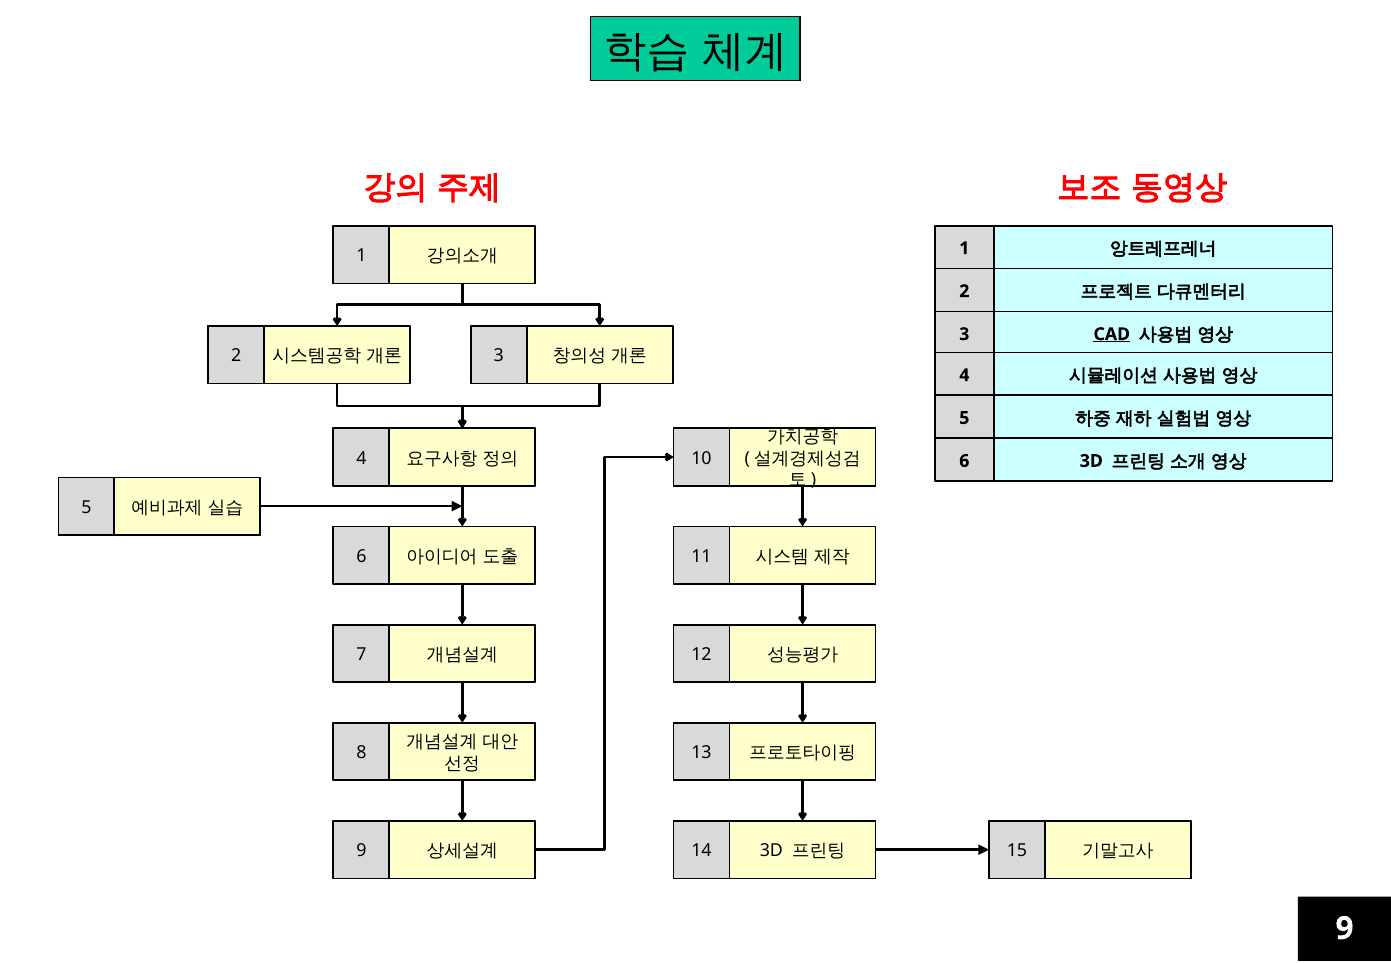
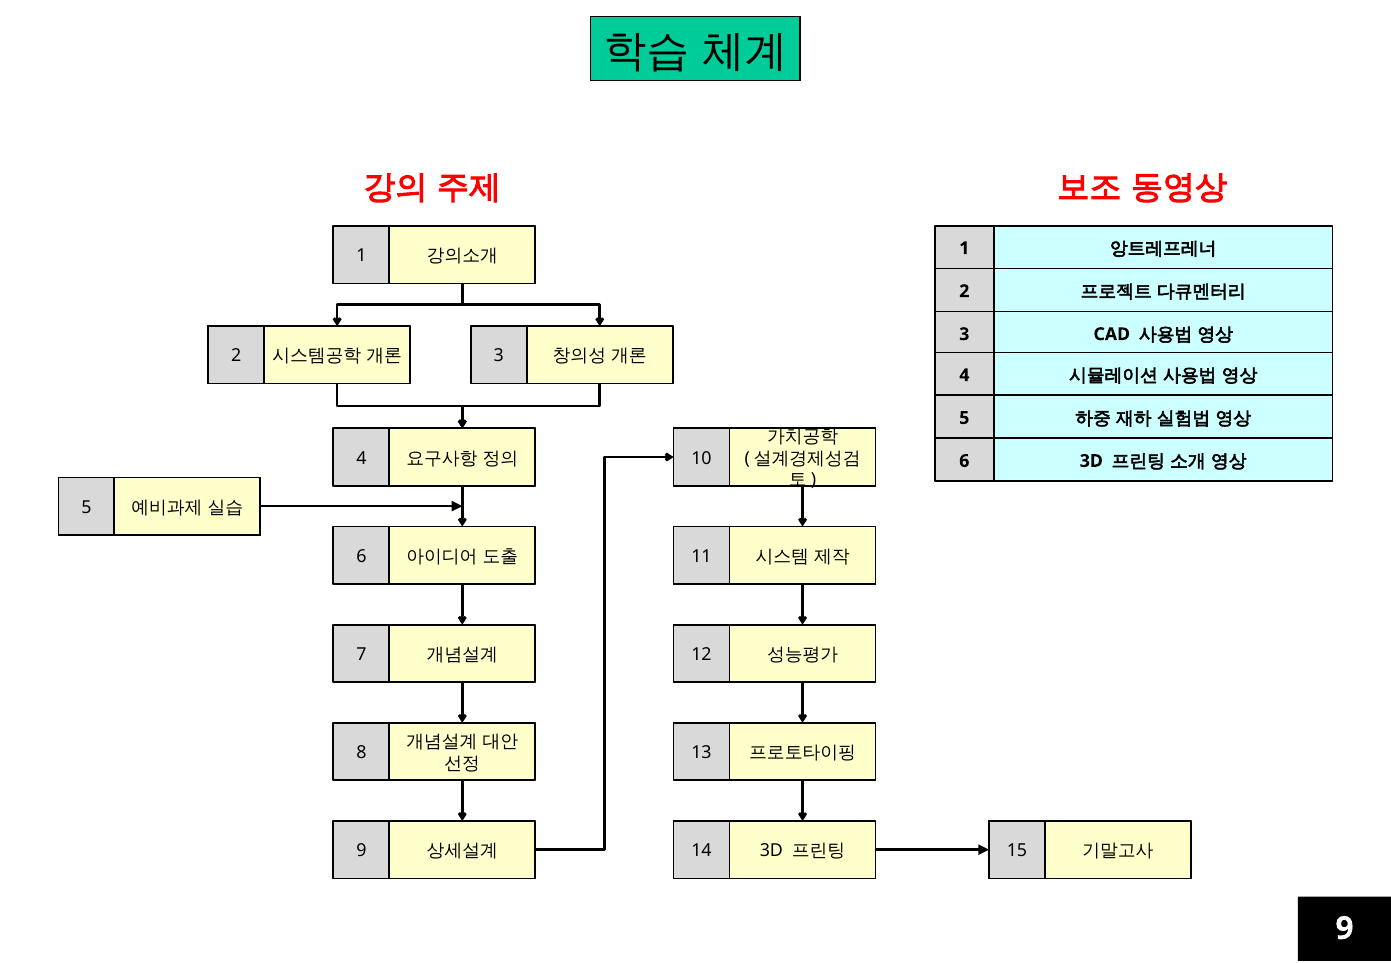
CAD underline: present -> none (1112, 334)
